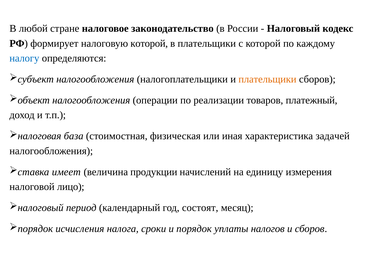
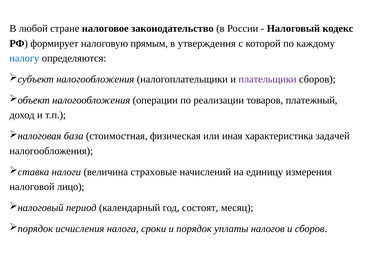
налоговую которой: которой -> прямым (149, 43)
в плательщики: плательщики -> утверждения (207, 43)
плательщики colour: orange -> purple (267, 79)
имеет: имеет -> налоги (66, 172)
продукции: продукции -> страховые (154, 172)
